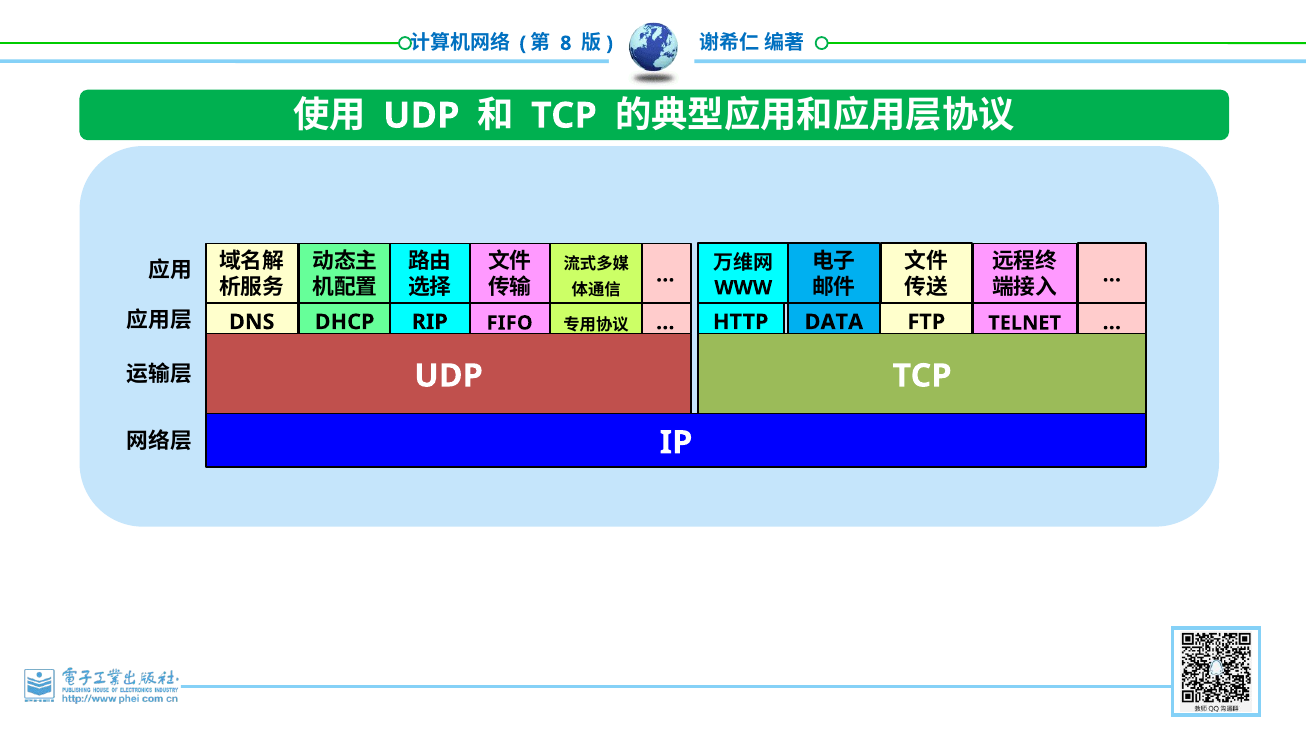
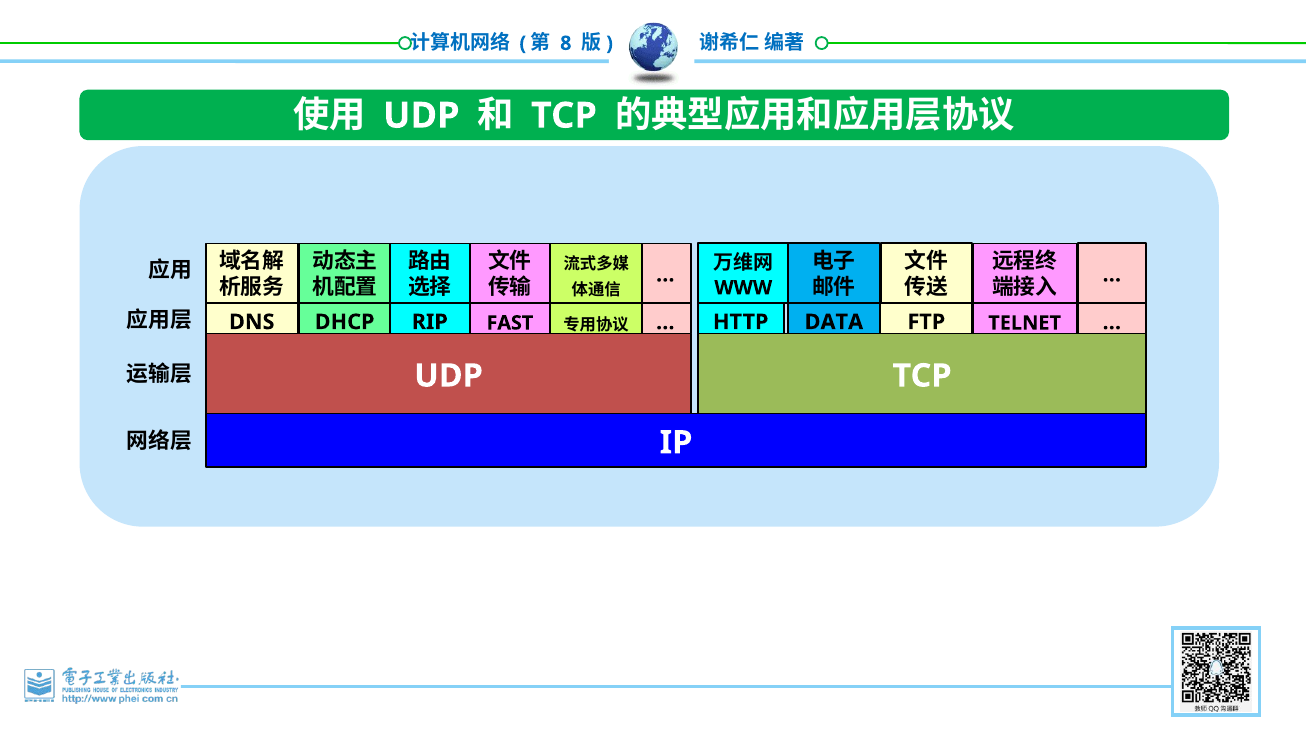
FIFO: FIFO -> FAST (510, 323)
